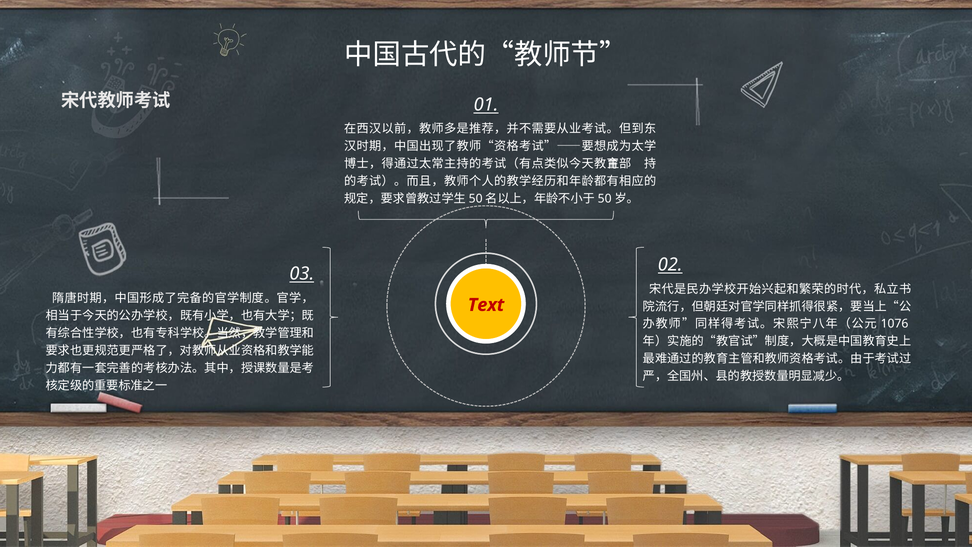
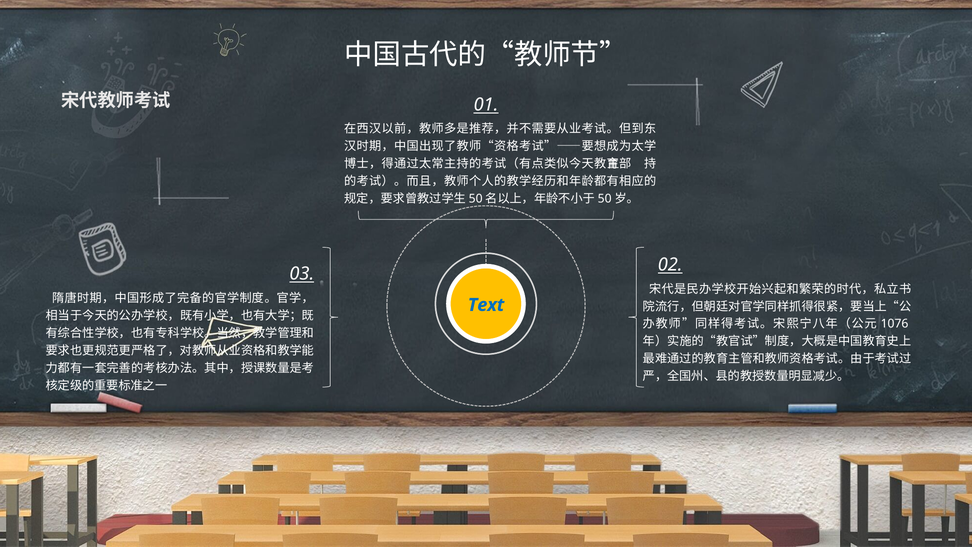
Text colour: red -> blue (486, 305)
